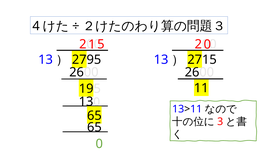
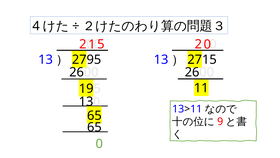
3: 3 -> 9 (220, 121)
